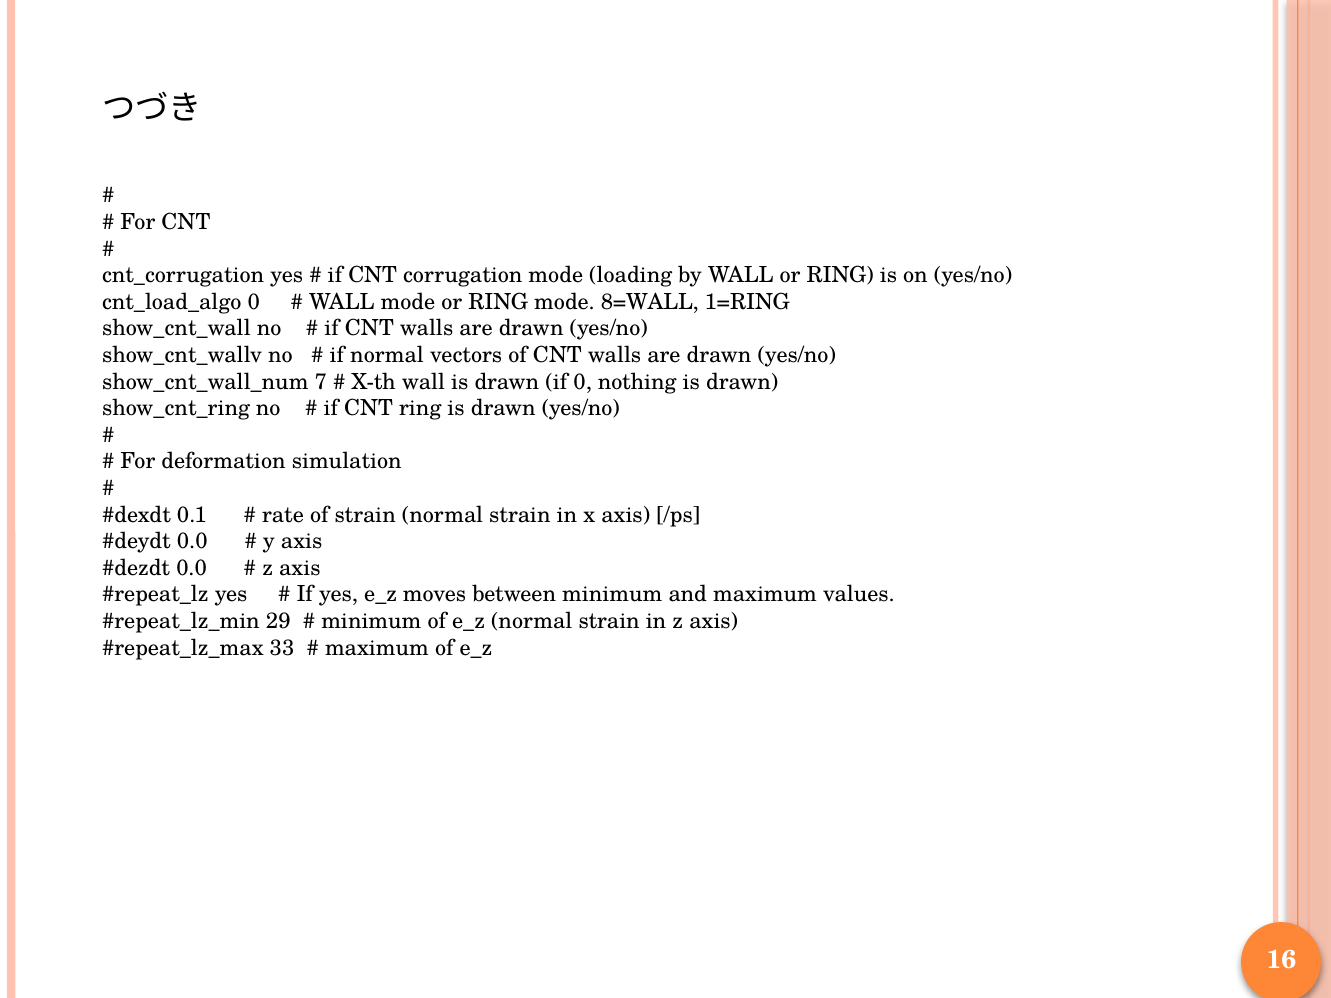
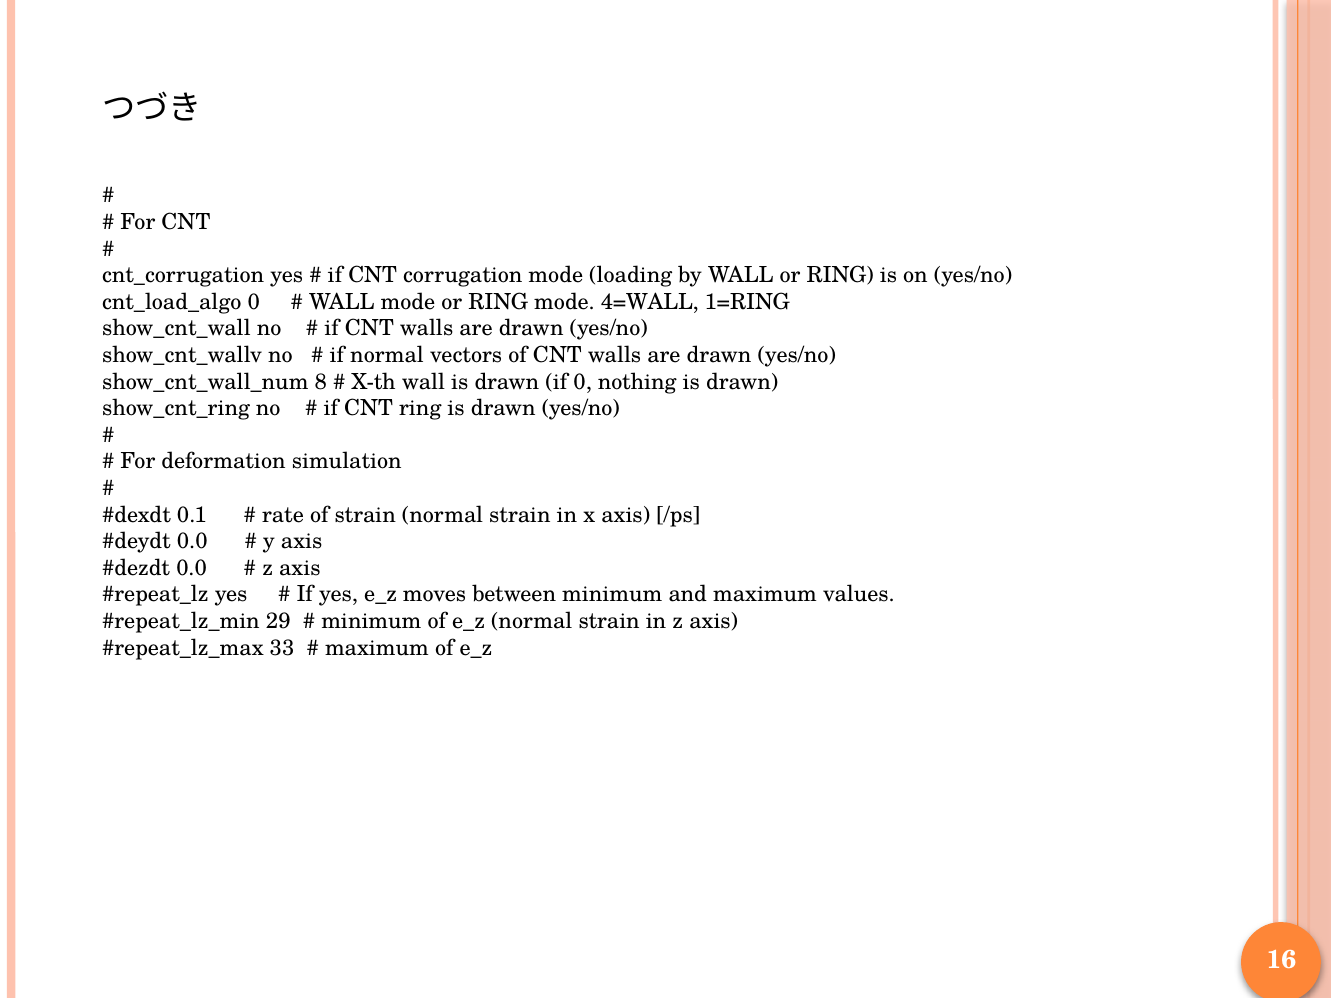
8=WALL: 8=WALL -> 4=WALL (650, 302)
7: 7 -> 8 (321, 382)
